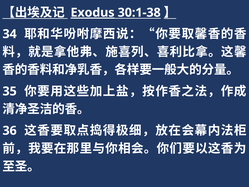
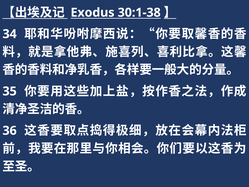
Exodus underline: present -> none (93, 13)
